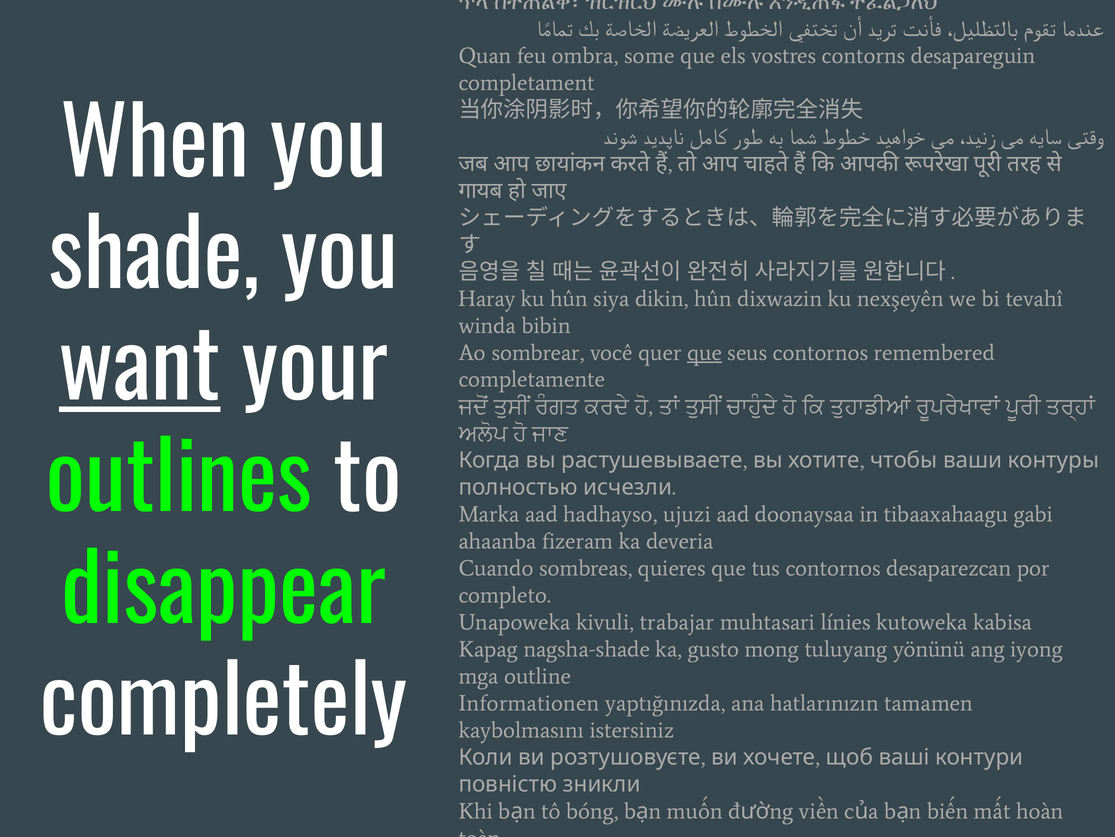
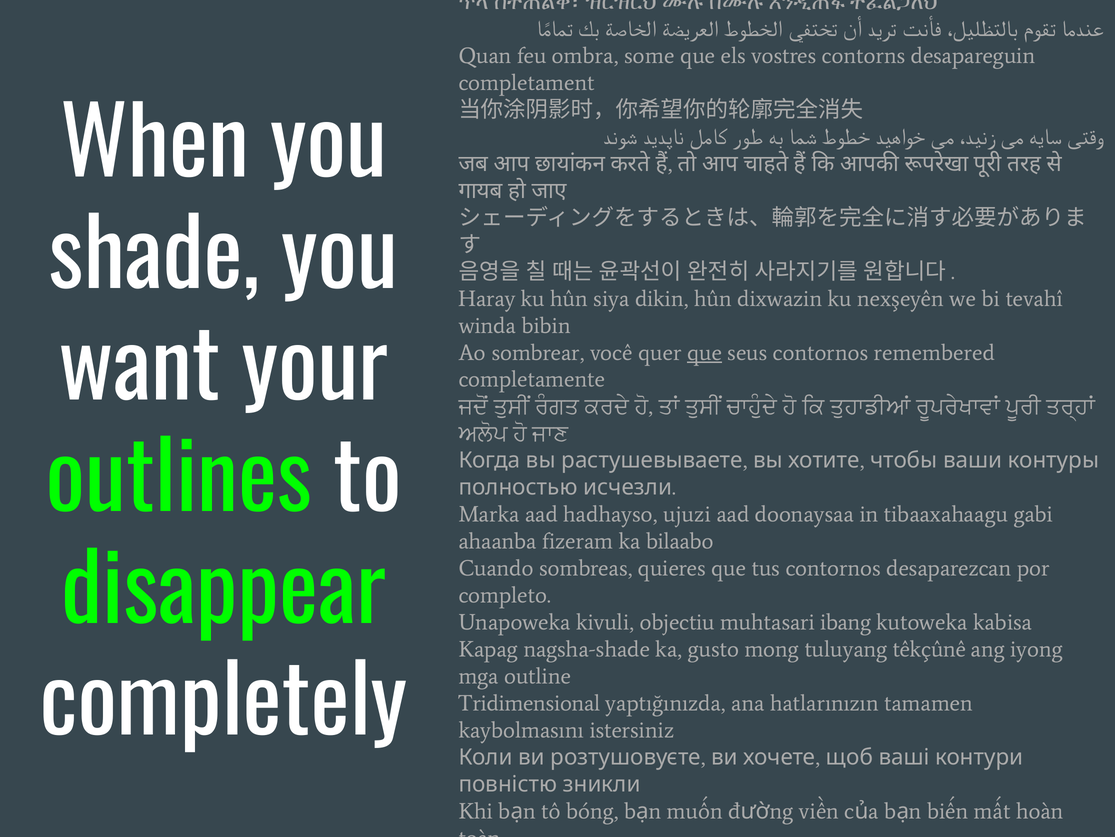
want underline: present -> none (140, 369)
deveria: deveria -> bilaabo (680, 541)
trabajar: trabajar -> objectiu (677, 622)
línies: línies -> ibang (846, 622)
yönünü: yönünü -> têkçûnê (929, 649)
Informationen: Informationen -> Tridimensional (529, 703)
